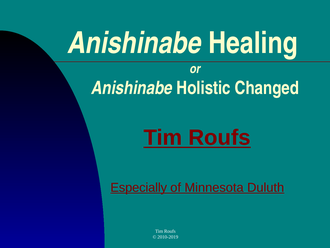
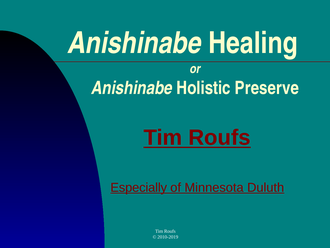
Changed: Changed -> Preserve (267, 88)
